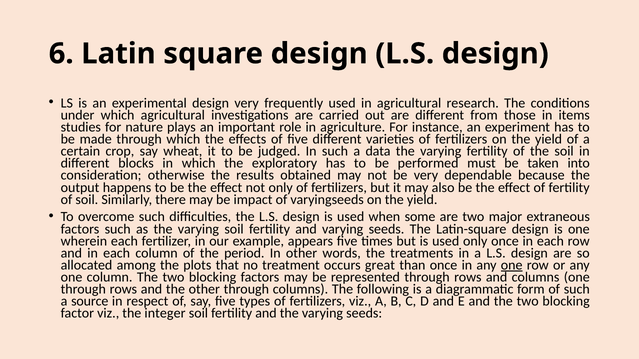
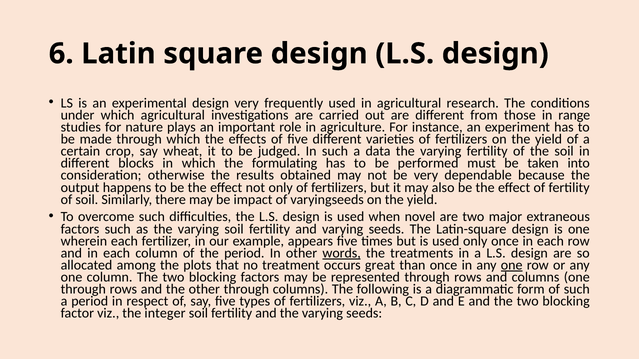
items: items -> range (574, 115)
exploratory: exploratory -> formulating (285, 163)
some: some -> novel (420, 217)
words underline: none -> present (342, 253)
a source: source -> period (90, 302)
